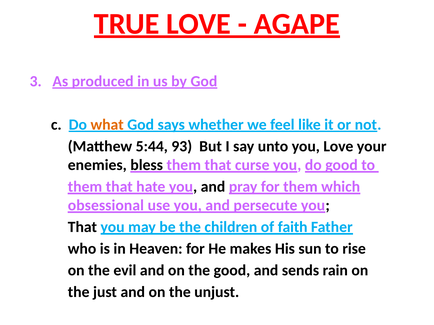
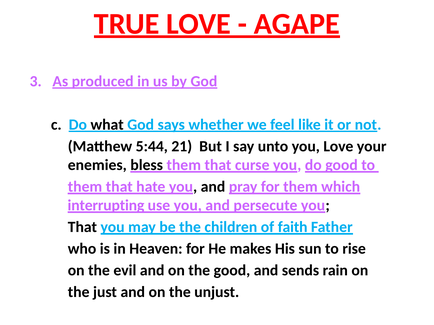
what colour: orange -> black (107, 125)
93: 93 -> 21 (182, 146)
obsessional: obsessional -> interrupting (106, 206)
